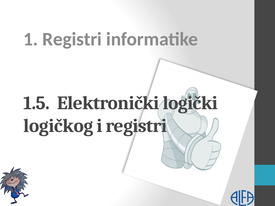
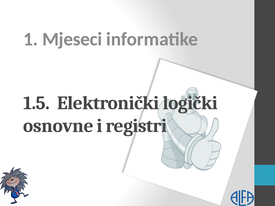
1 Registri: Registri -> Mjeseci (72, 39)
logičkog: logičkog -> osnovne (58, 126)
